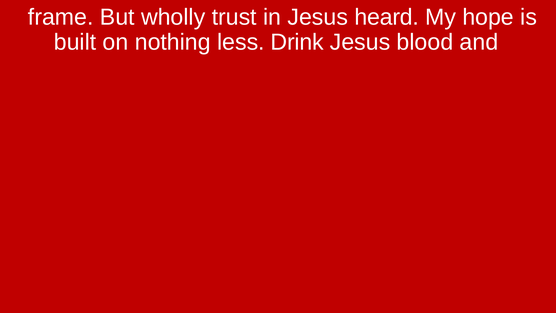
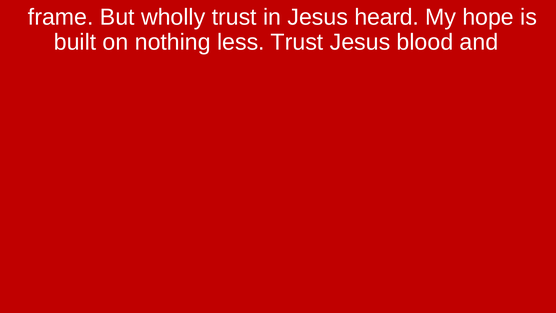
less Drink: Drink -> Trust (297, 42)
